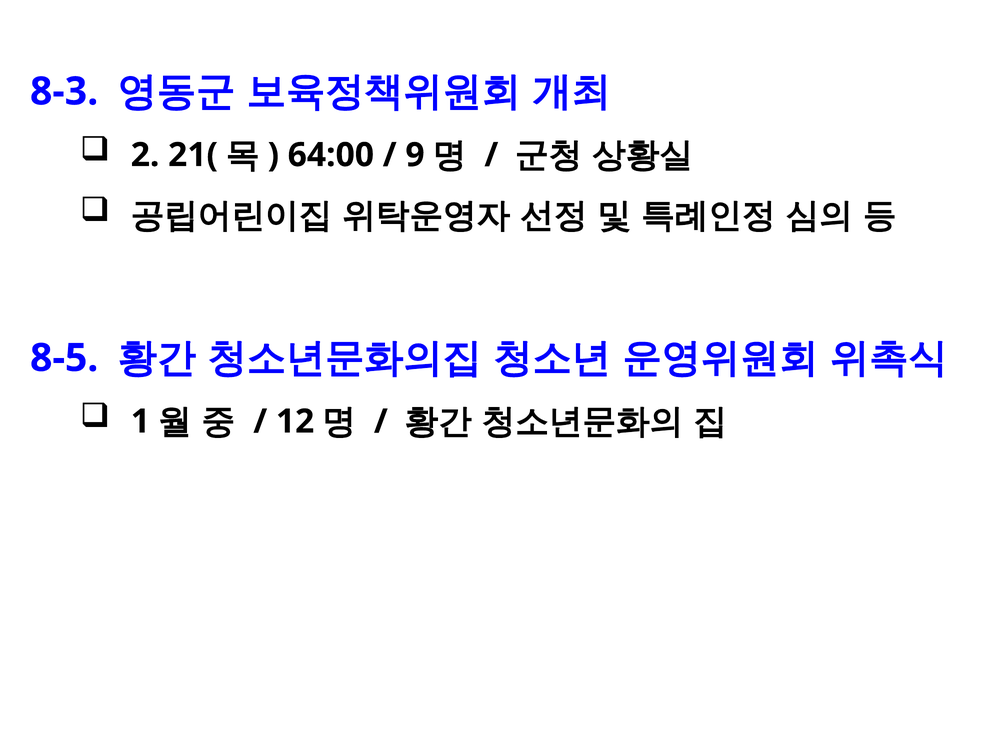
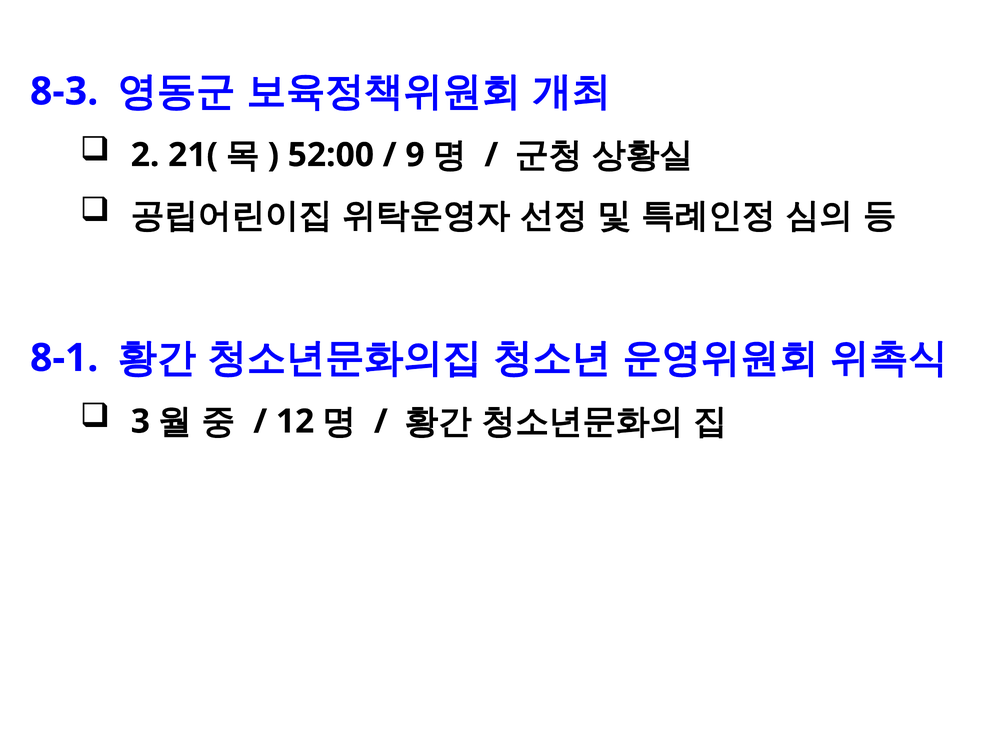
64:00: 64:00 -> 52:00 (331, 155)
8-5: 8-5 -> 8-1 (64, 358)
1: 1 -> 3 (140, 422)
